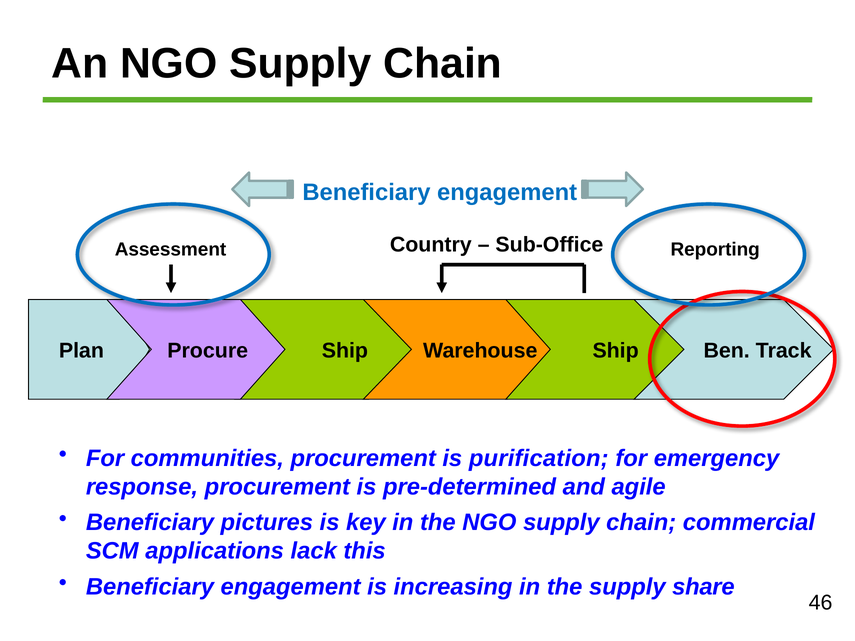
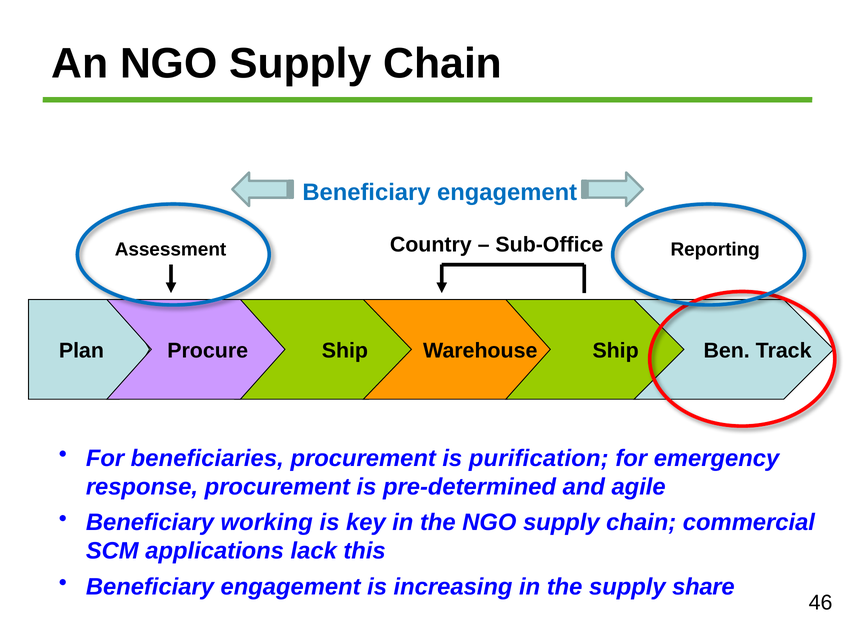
communities: communities -> beneficiaries (207, 459)
pictures: pictures -> working (267, 523)
